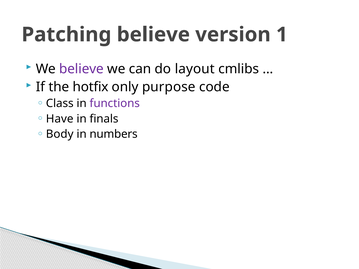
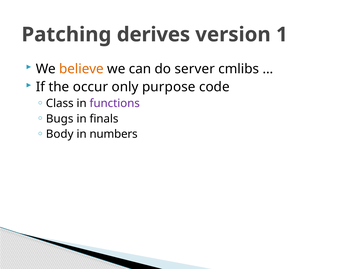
Patching believe: believe -> derives (153, 35)
believe colour: purple -> orange (81, 69)
layout: layout -> server (195, 69)
hotfix: hotfix -> occur (90, 87)
Have: Have -> Bugs (60, 119)
